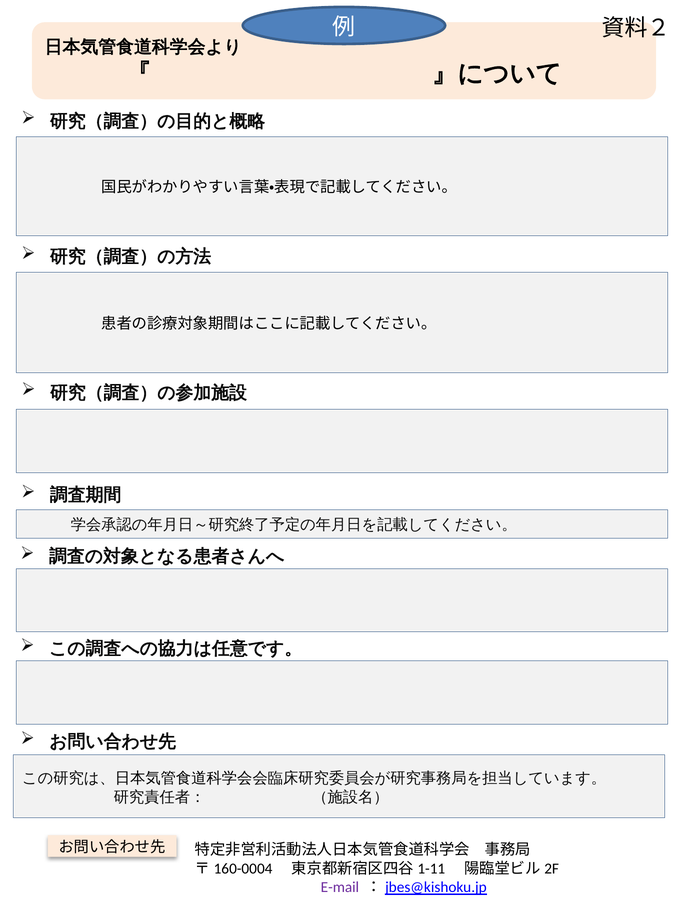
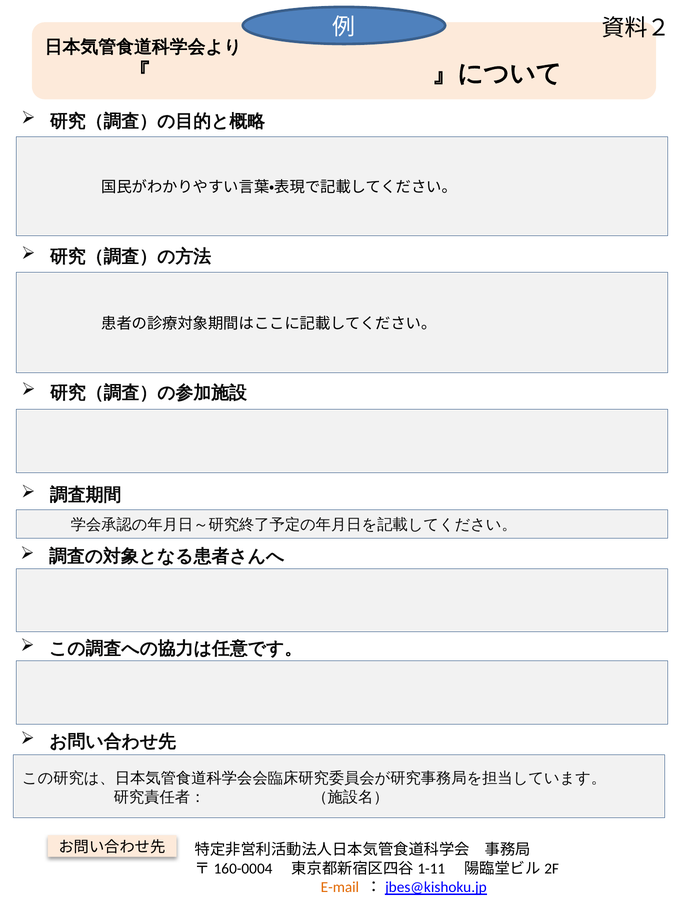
E-mail colour: purple -> orange (340, 888)
